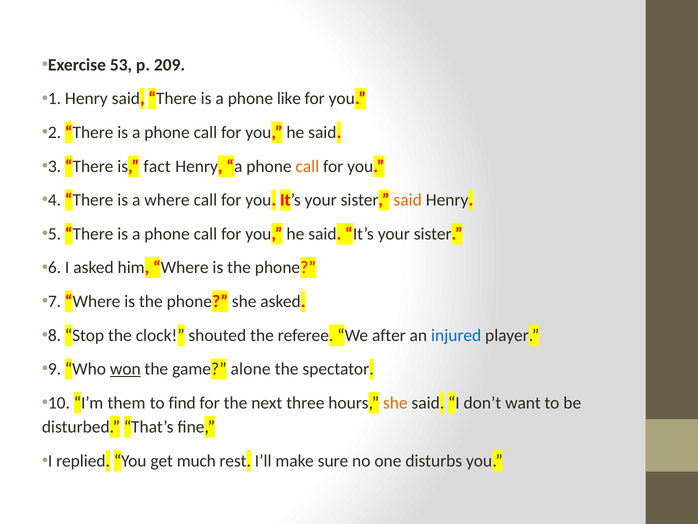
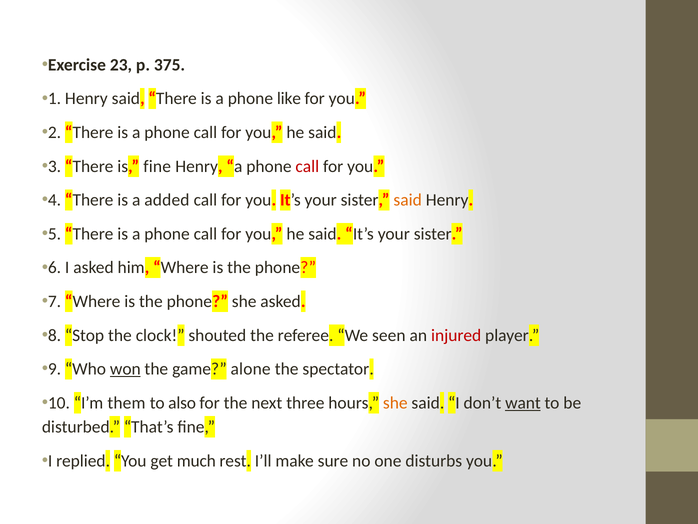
53: 53 -> 23 (121, 65)
209: 209 -> 375 (170, 65)
is fact: fact -> fine (157, 166)
call colour: orange -> red (307, 166)
a where: where -> added (167, 200)
after: after -> seen (389, 335)
injured colour: blue -> red (456, 335)
find: find -> also (182, 403)
want underline: none -> present (523, 403)
